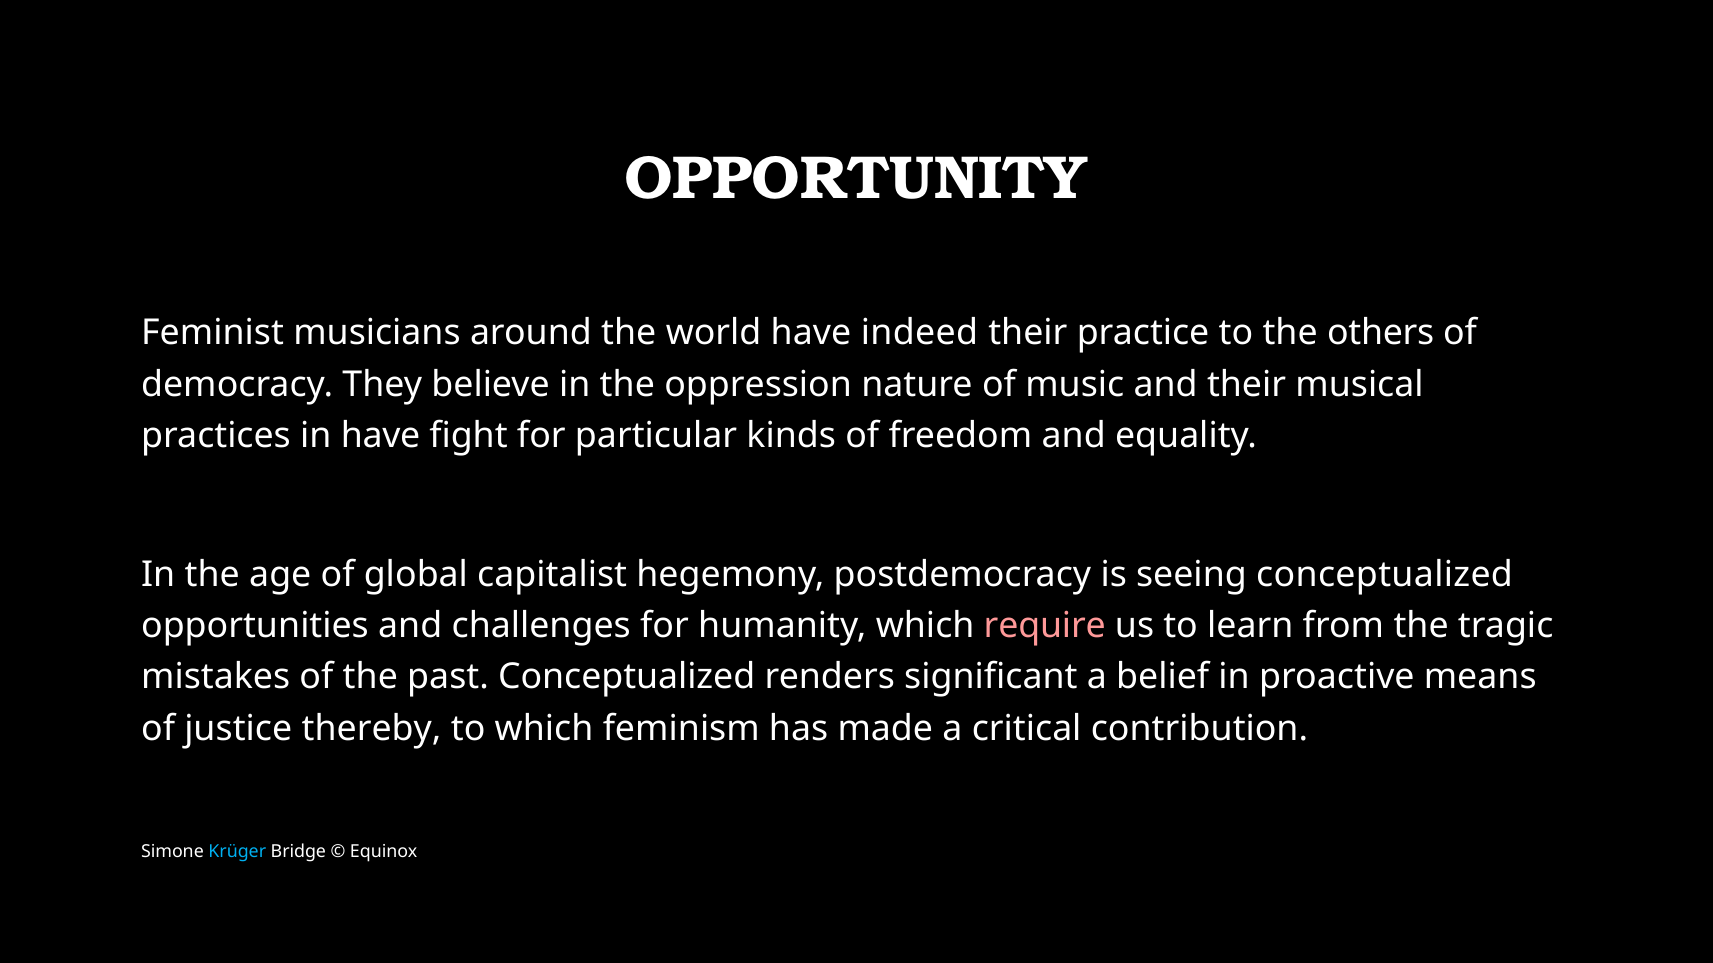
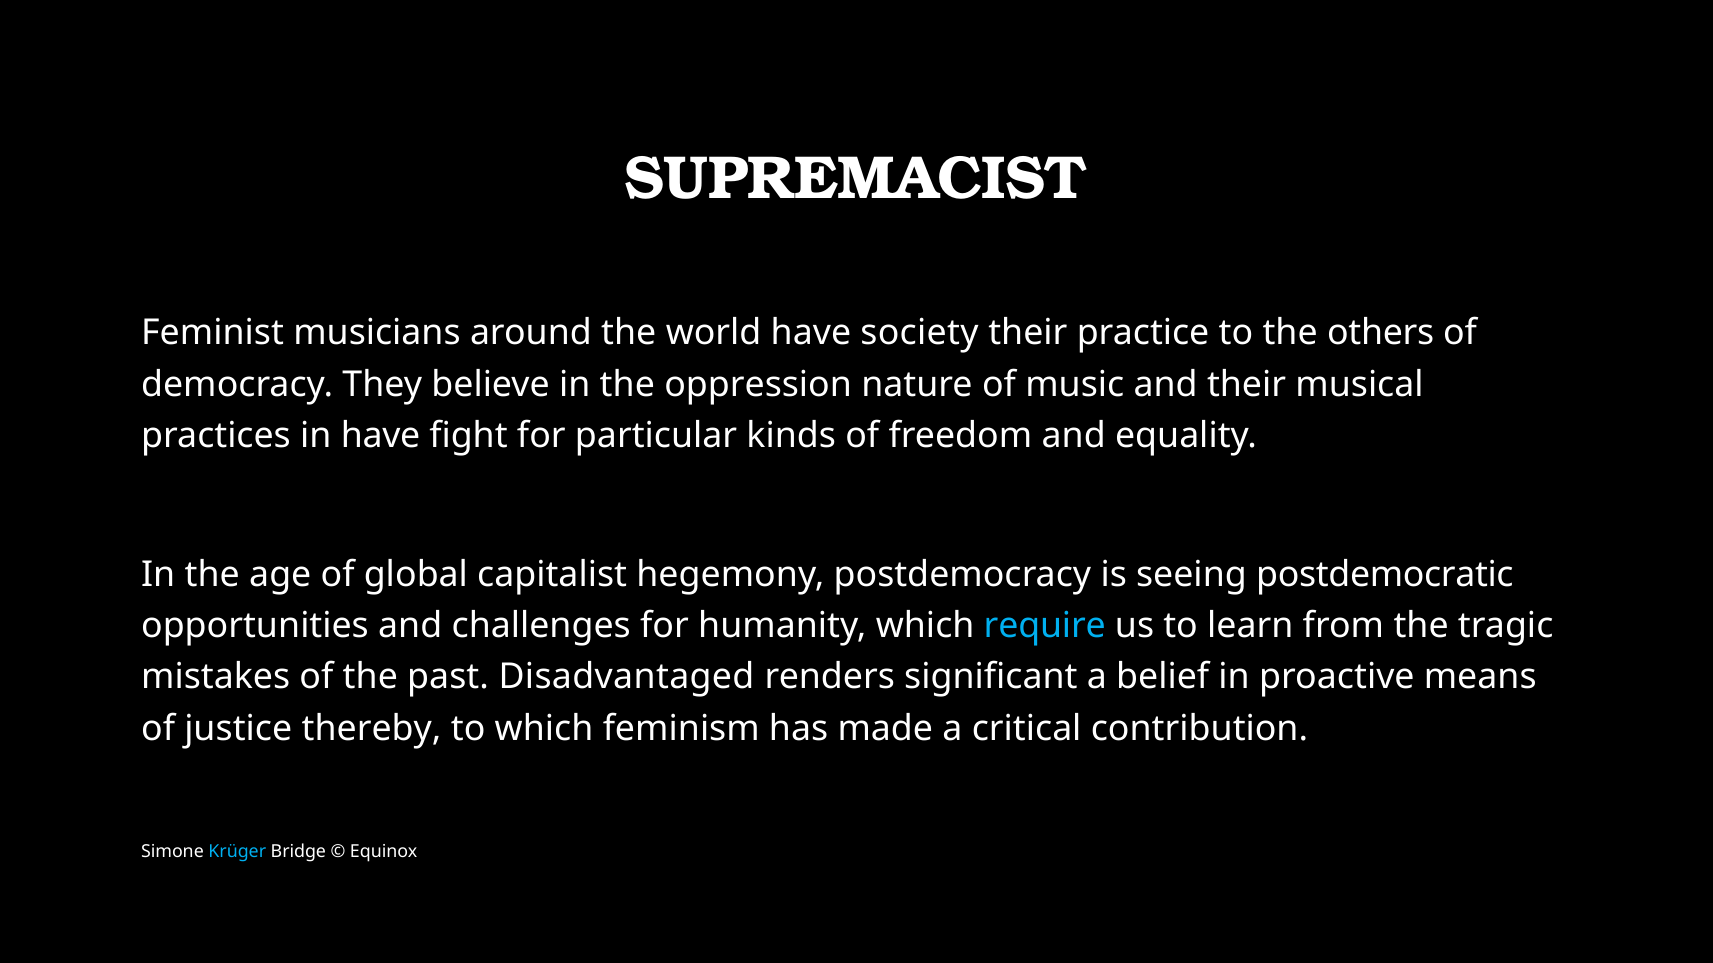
OPPORTUNITY: OPPORTUNITY -> SUPREMACIST (856, 178)
indeed: indeed -> society (919, 333)
seeing conceptualized: conceptualized -> postdemocratic (1385, 575)
require colour: pink -> light blue (1045, 626)
past Conceptualized: Conceptualized -> Disadvantaged (626, 677)
